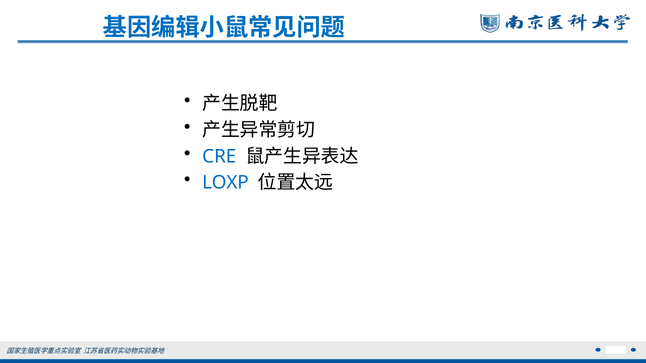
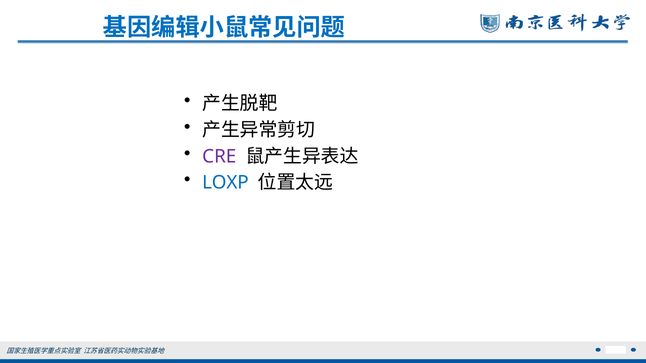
CRE colour: blue -> purple (219, 157)
